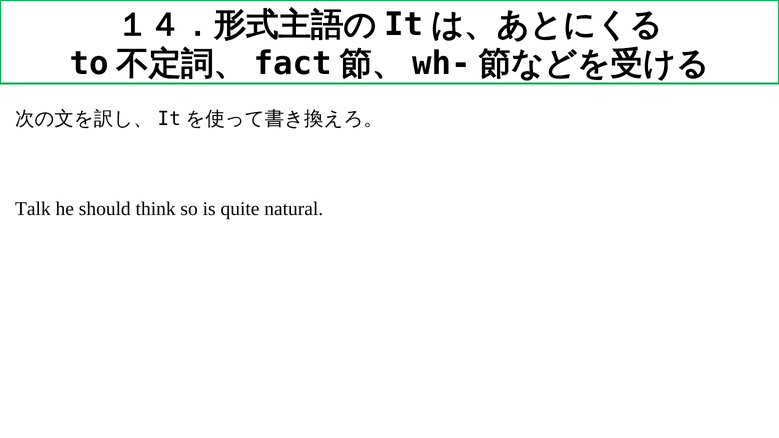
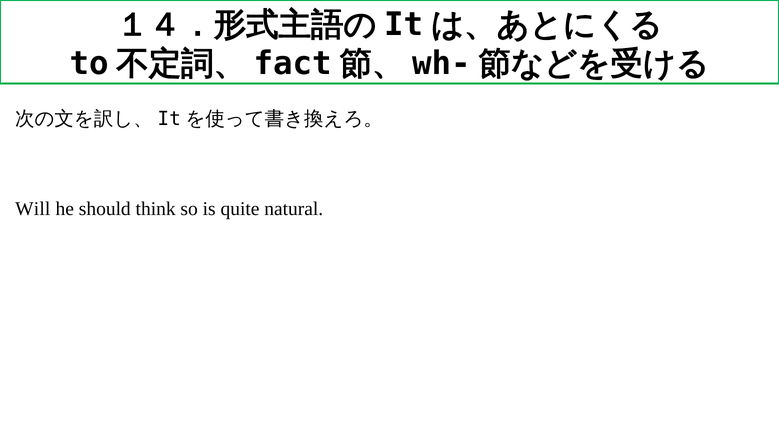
Talk: Talk -> Will (33, 209)
